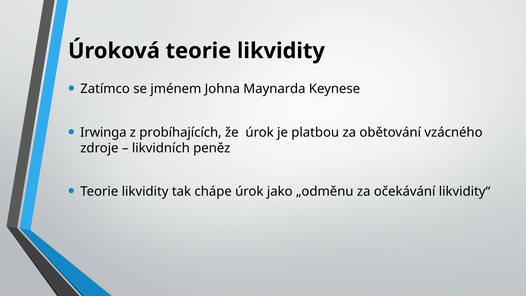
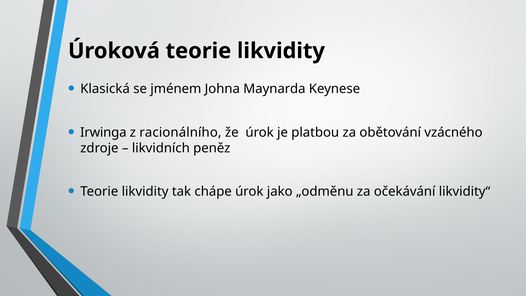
Zatímco: Zatímco -> Klasická (105, 89)
probíhajících: probíhajících -> racionálního (180, 132)
